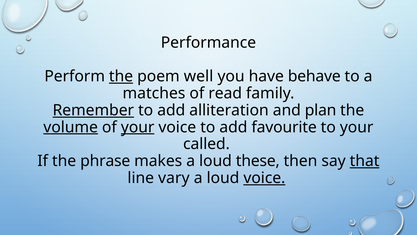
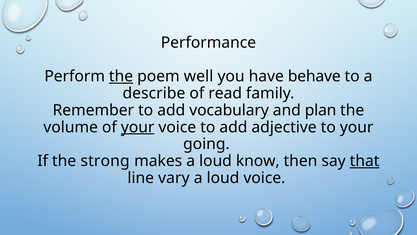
matches: matches -> describe (154, 93)
Remember underline: present -> none (93, 110)
alliteration: alliteration -> vocabulary (229, 110)
volume underline: present -> none (71, 127)
favourite: favourite -> adjective (284, 127)
called: called -> going (206, 144)
phrase: phrase -> strong (105, 161)
these: these -> know (258, 161)
voice underline: present -> none (264, 178)
